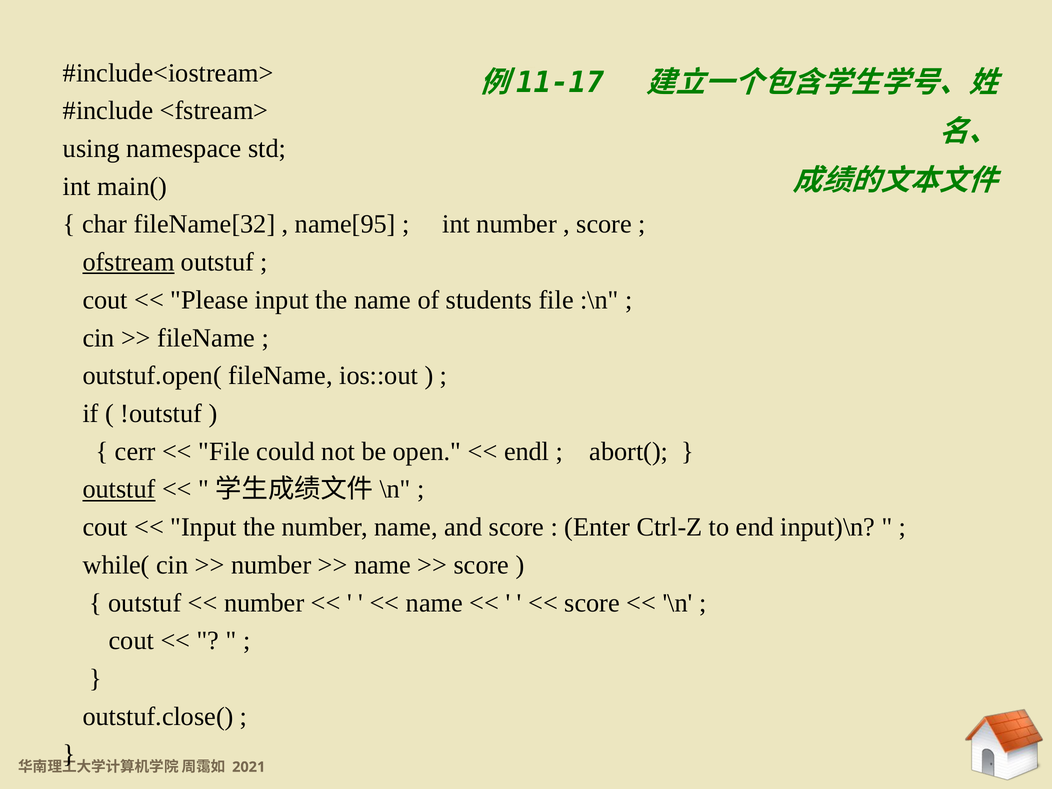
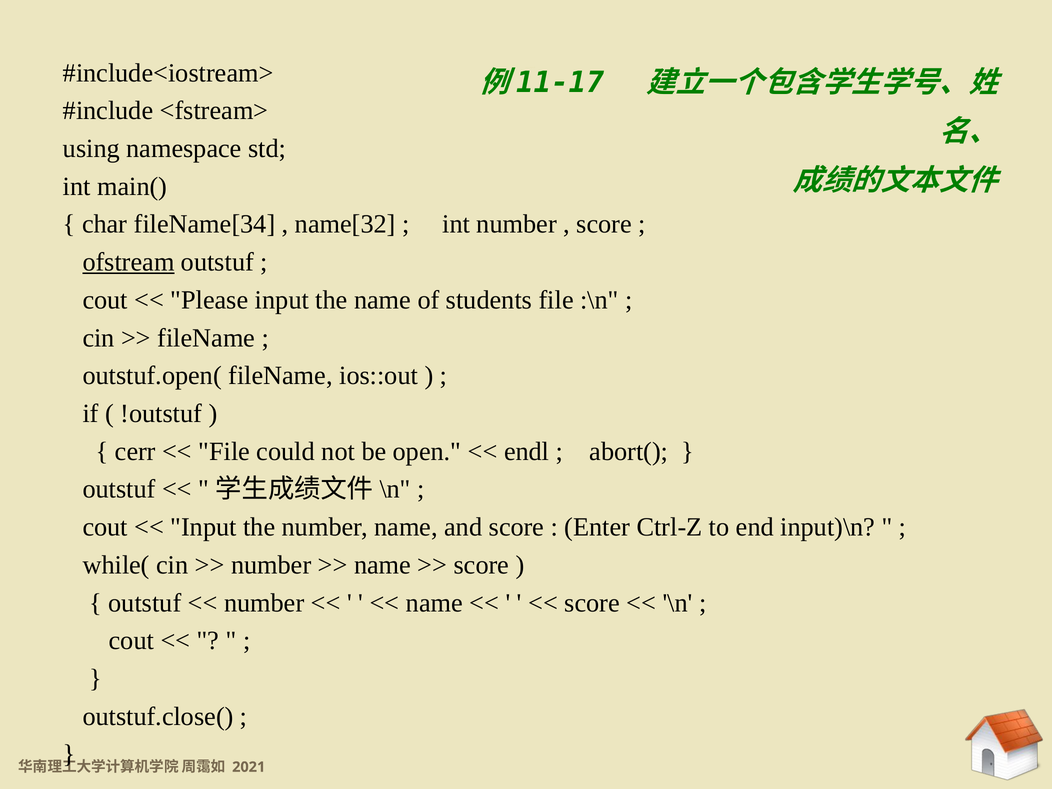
fileName[32: fileName[32 -> fileName[34 (205, 224)
name[95: name[95 -> name[32 (345, 224)
outstuf underline: present -> none (119, 489)
